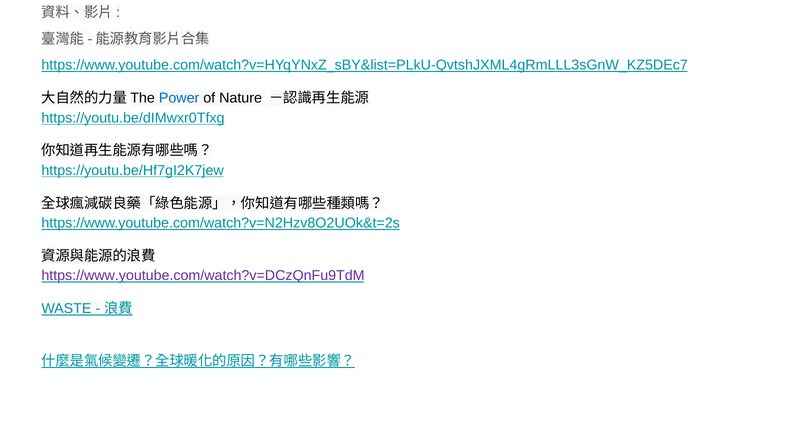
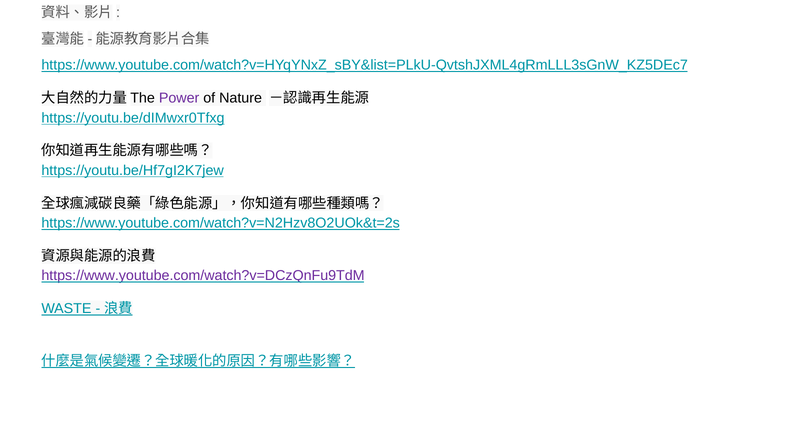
Power colour: blue -> purple (179, 98)
